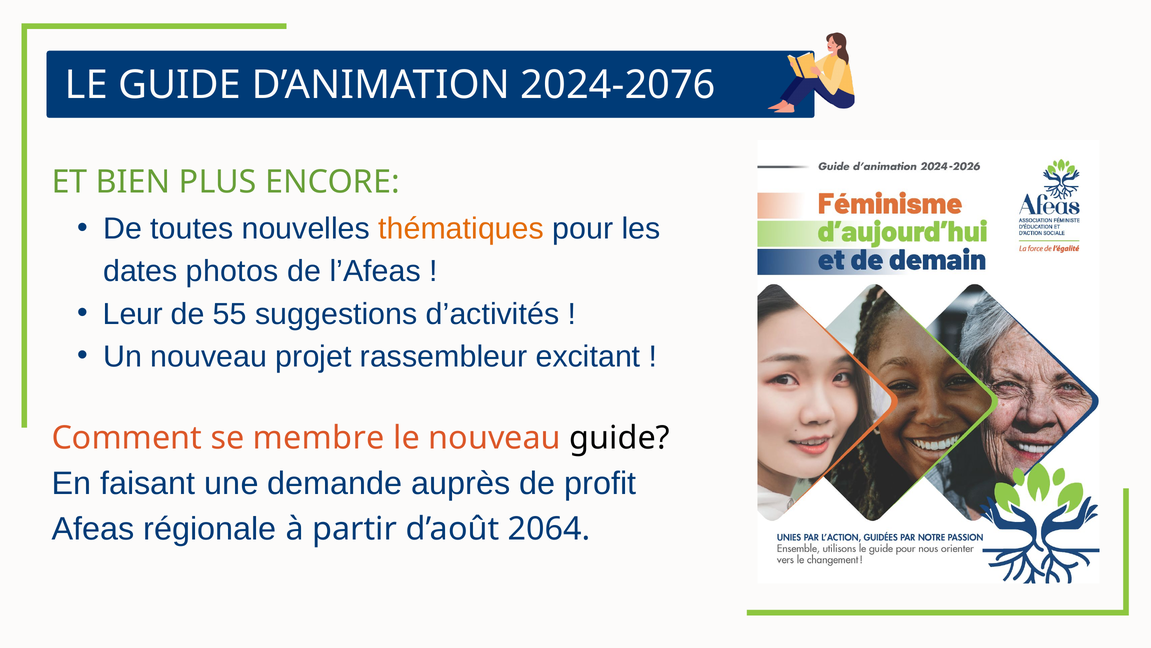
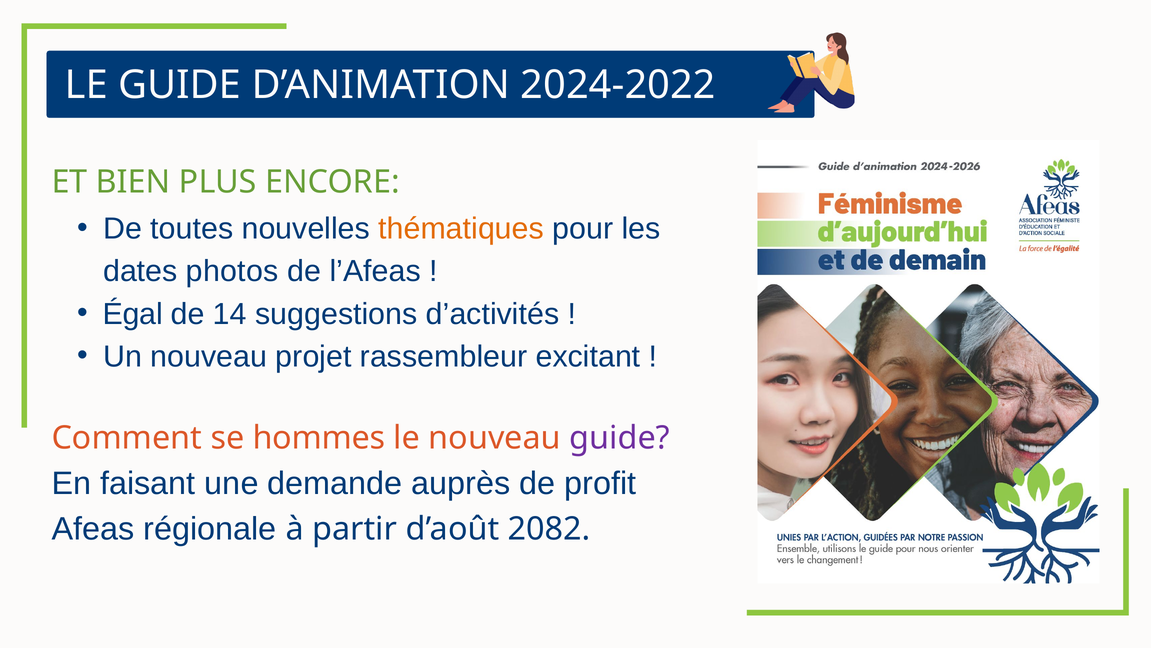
2024-2076: 2024-2076 -> 2024-2022 (618, 85)
Leur: Leur -> Égal (133, 314)
55: 55 -> 14 (230, 314)
membre: membre -> hommes (319, 438)
guide colour: black -> purple (620, 438)
2064: 2064 -> 2082 (549, 528)
